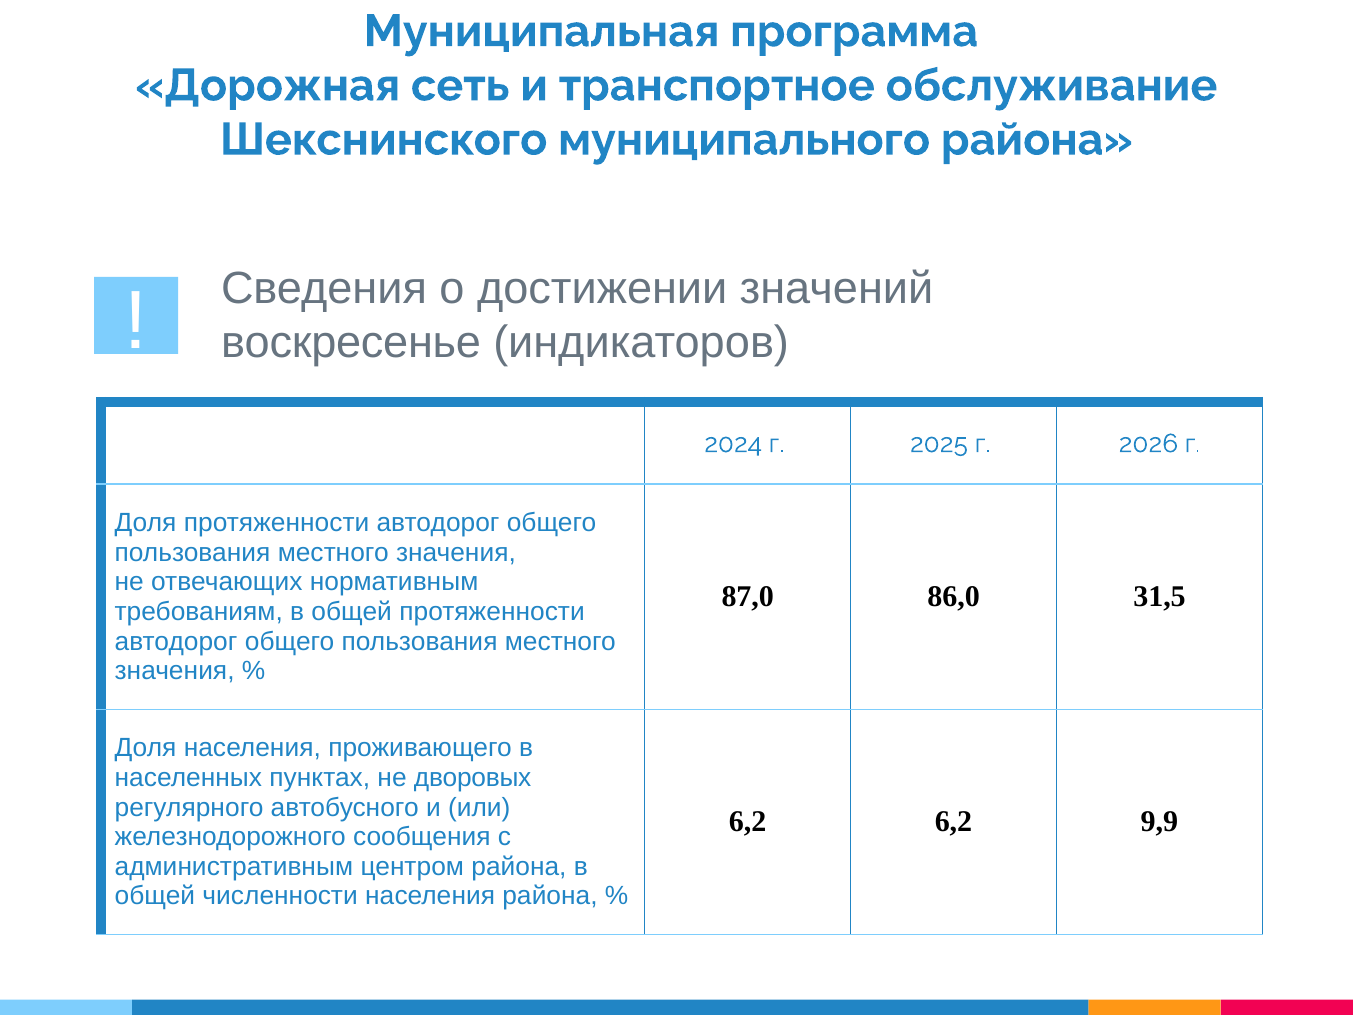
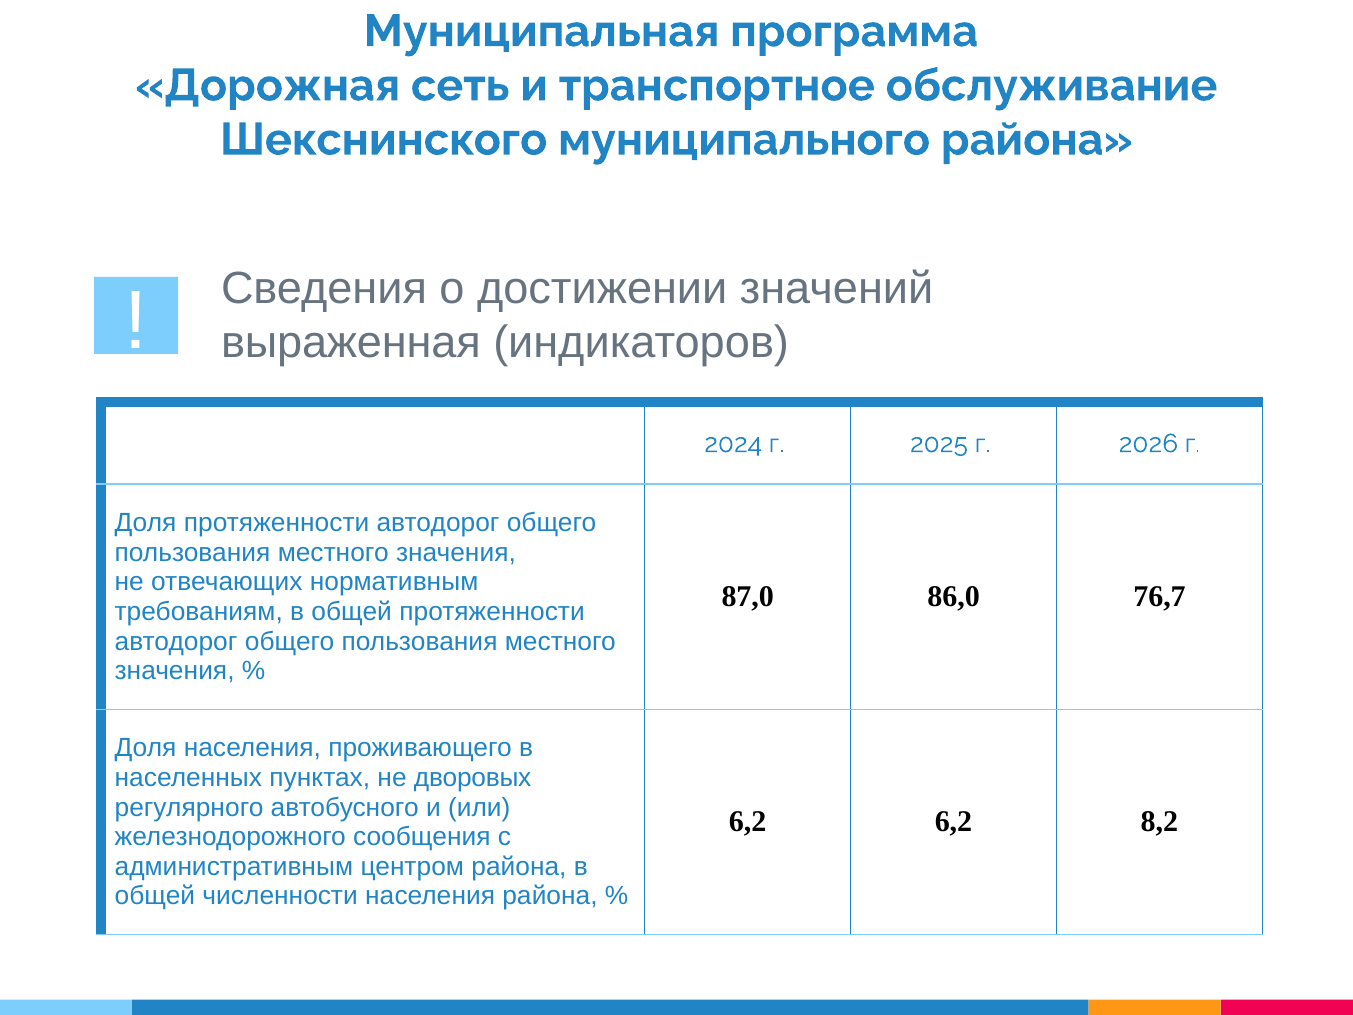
воскресенье: воскресенье -> выраженная (351, 343)
31,5: 31,5 -> 76,7 (1160, 597)
9,9: 9,9 -> 8,2 (1159, 822)
